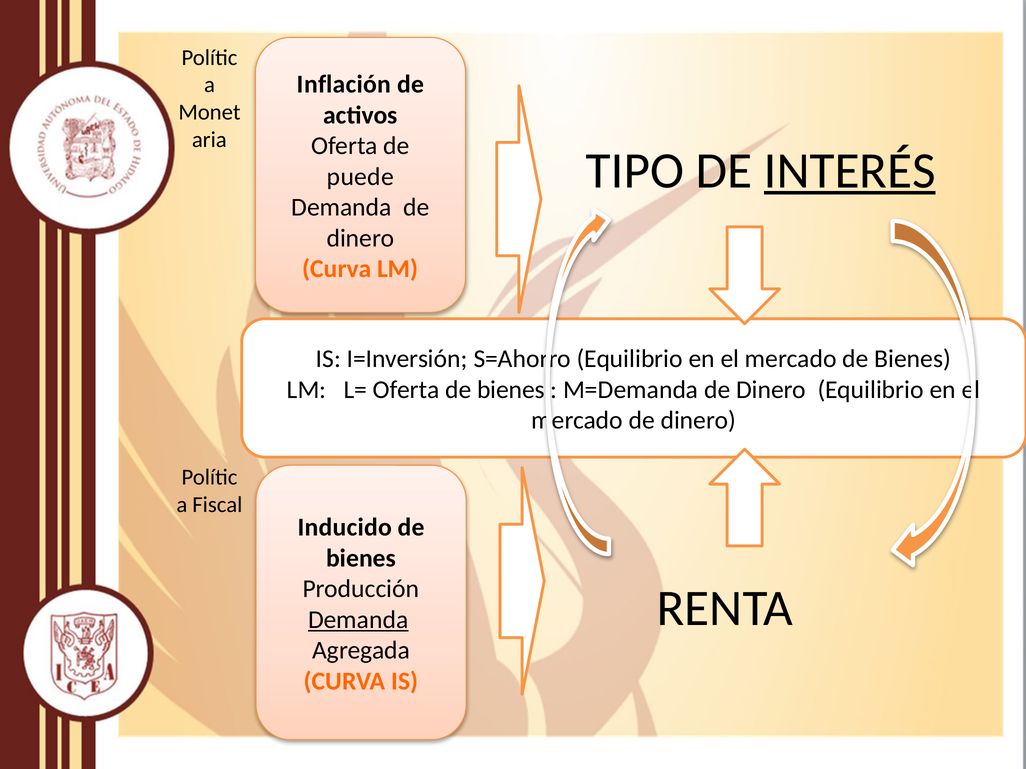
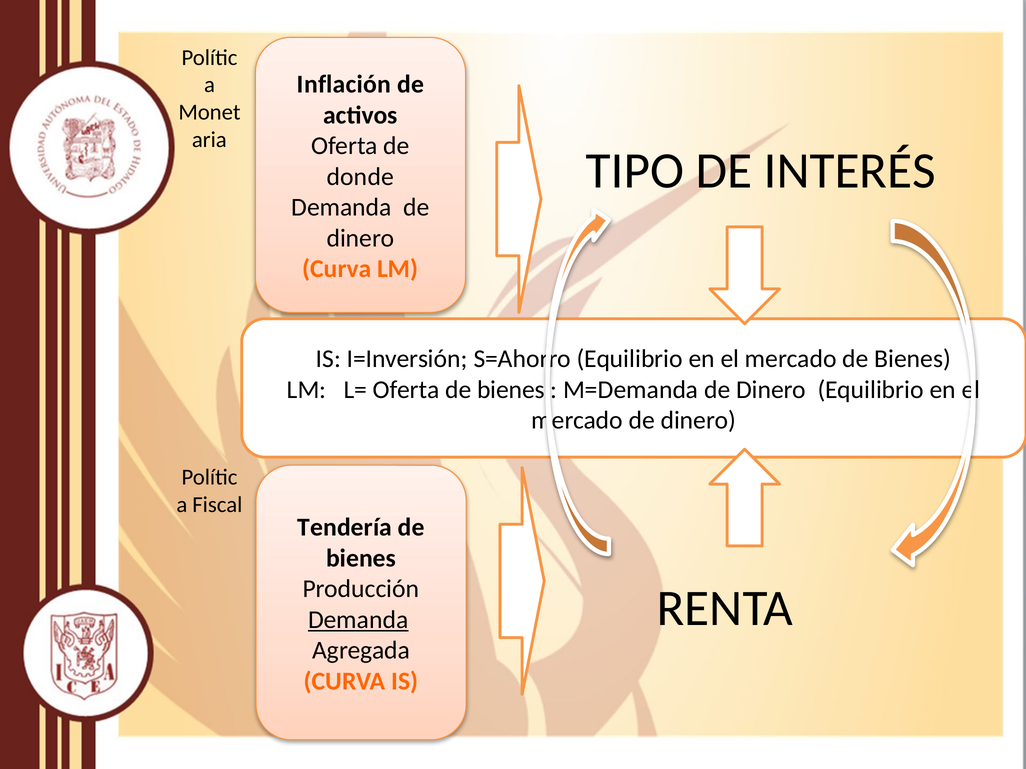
INTERÉS underline: present -> none (850, 171)
puede: puede -> donde (360, 177)
Inducido: Inducido -> Tendería (345, 528)
